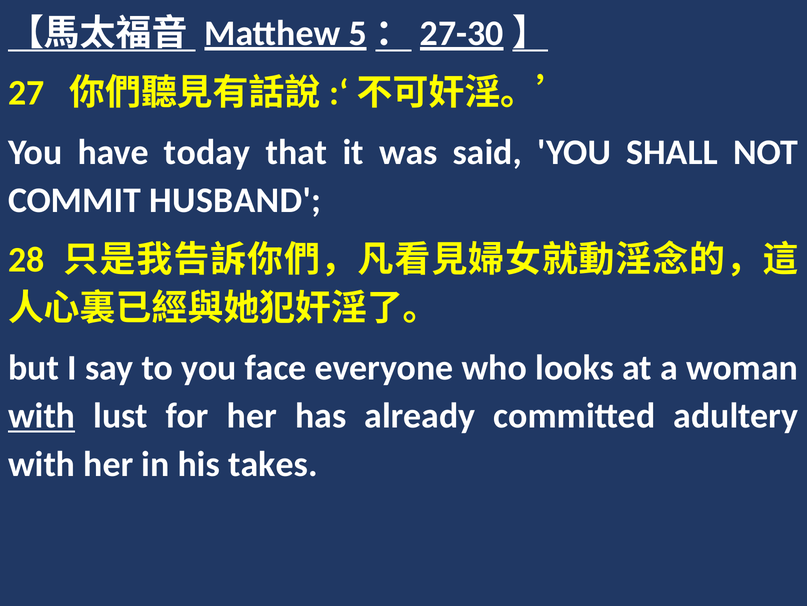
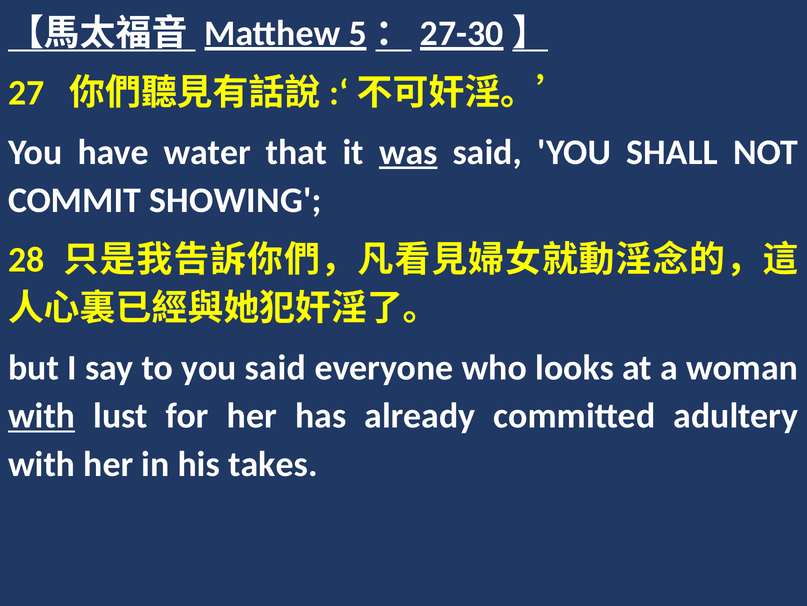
today: today -> water (207, 152)
was underline: none -> present (408, 152)
HUSBAND: HUSBAND -> SHOWING (235, 200)
you face: face -> said (275, 367)
